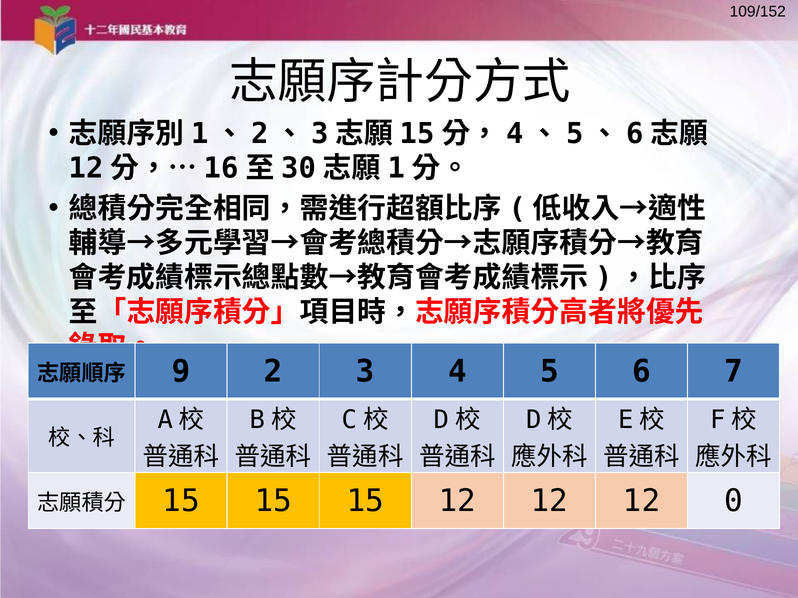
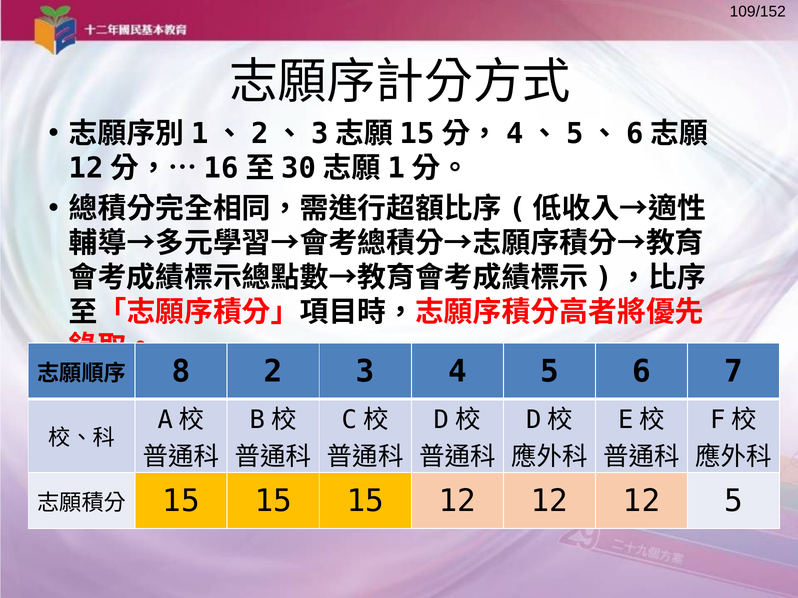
9: 9 -> 8 (181, 372)
12 0: 0 -> 5 (734, 501)
